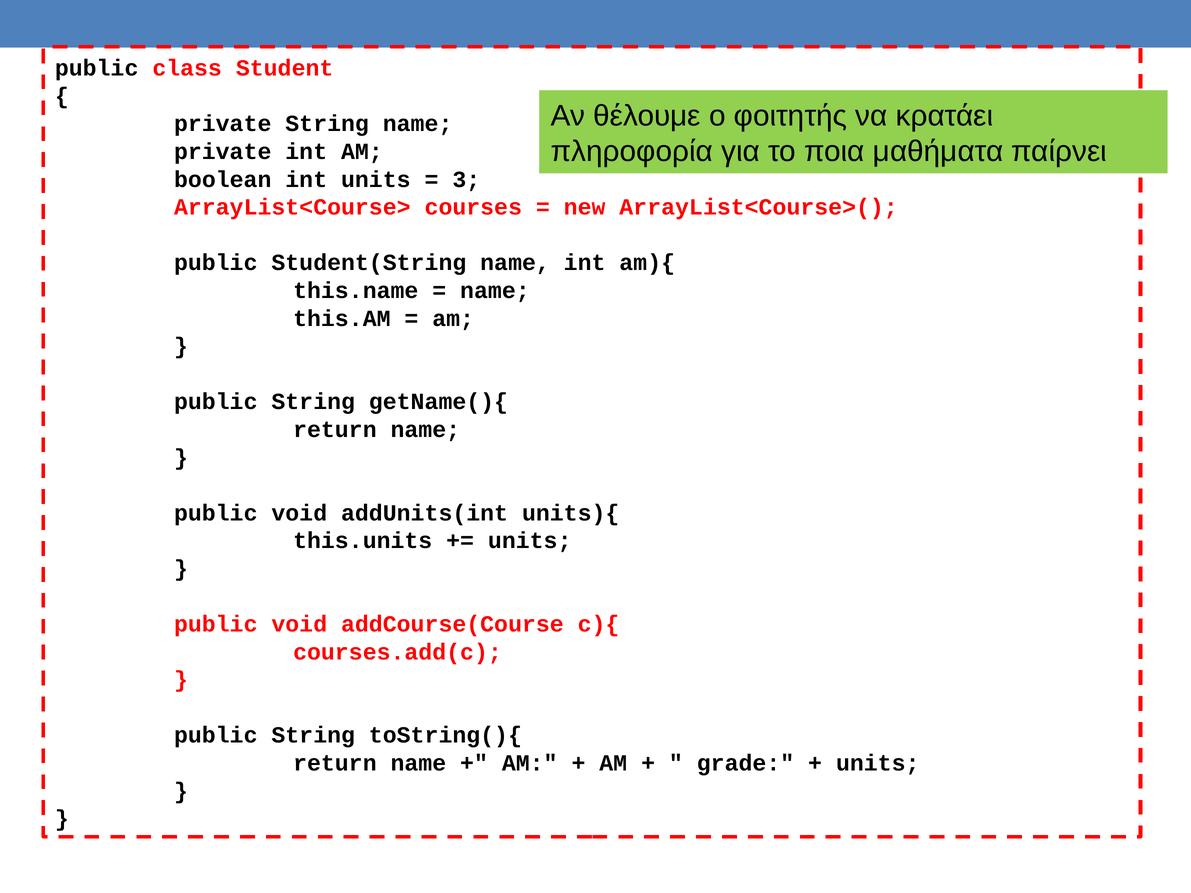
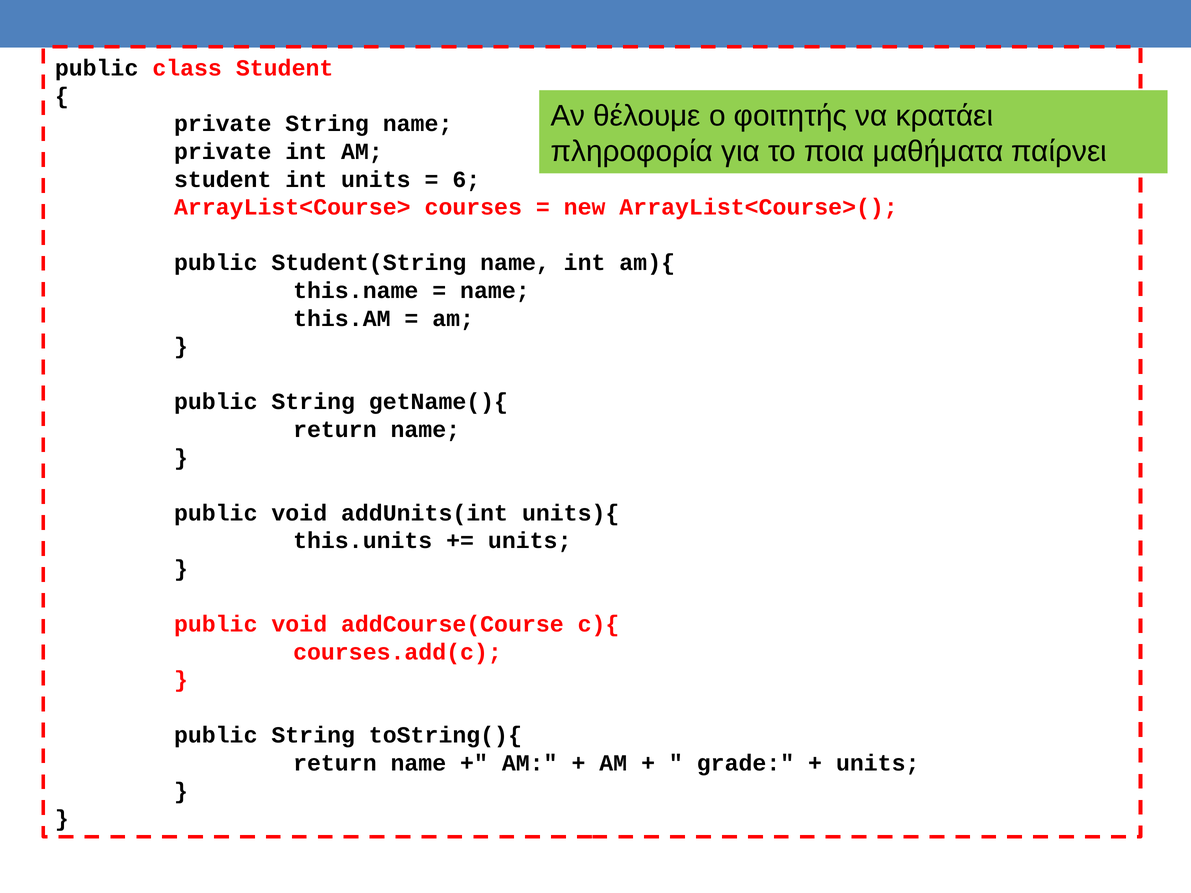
boolean: boolean -> student (223, 179)
3: 3 -> 6 (466, 179)
